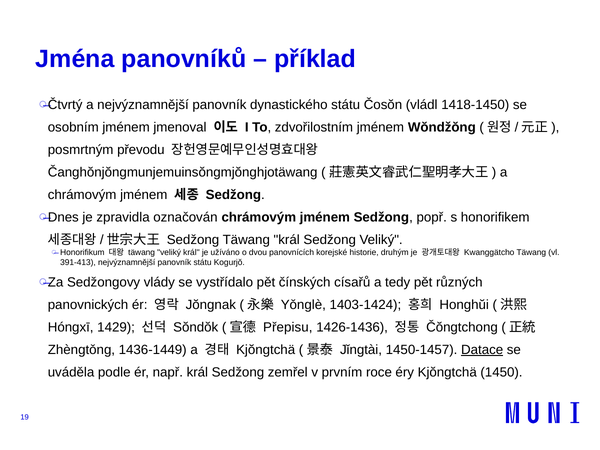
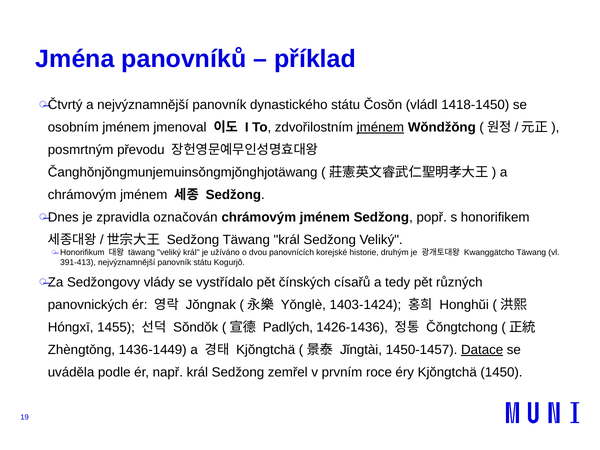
jménem underline: none -> present (380, 127)
1429: 1429 -> 1455 (116, 327)
Přepisu: Přepisu -> Padlých (288, 327)
